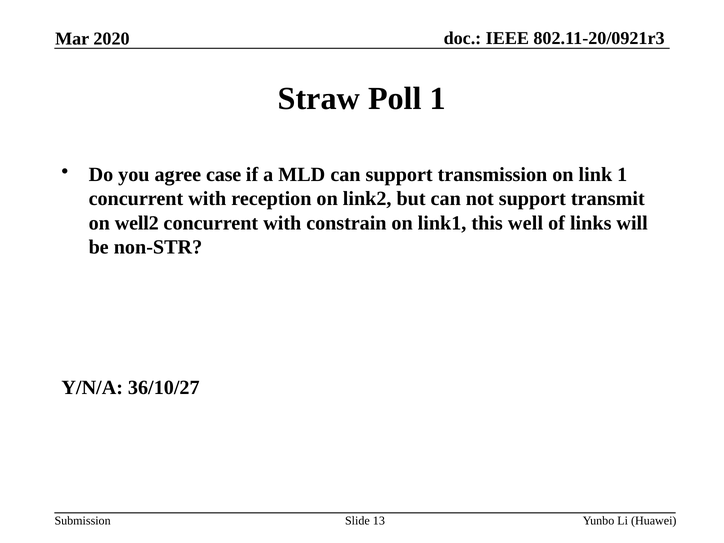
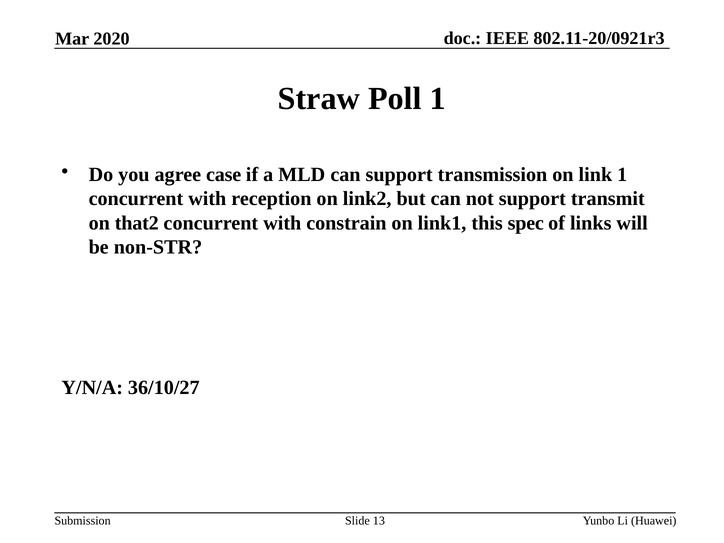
well2: well2 -> that2 (137, 223)
well: well -> spec (526, 223)
